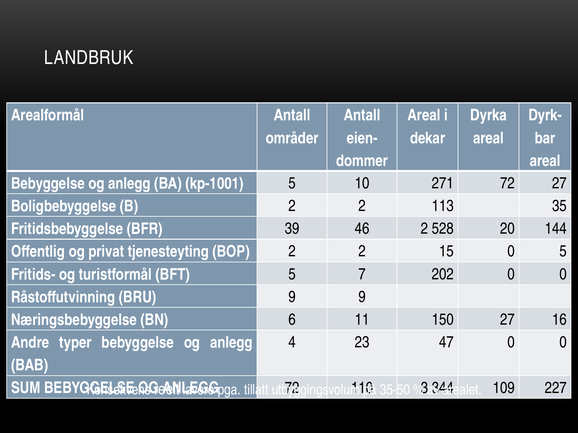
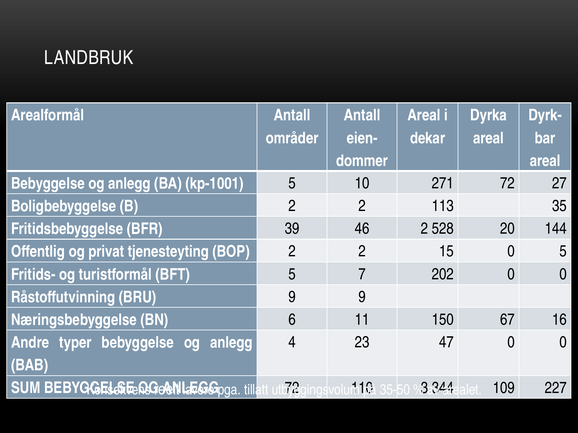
150 27: 27 -> 67 (507, 320)
